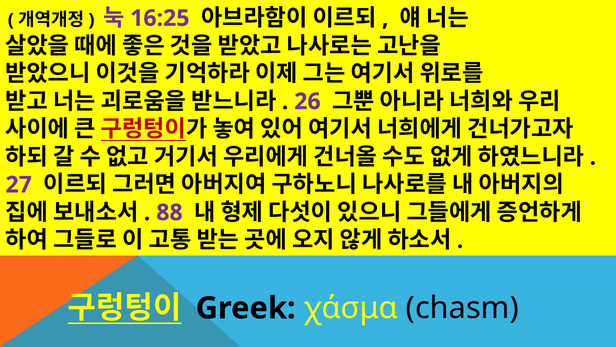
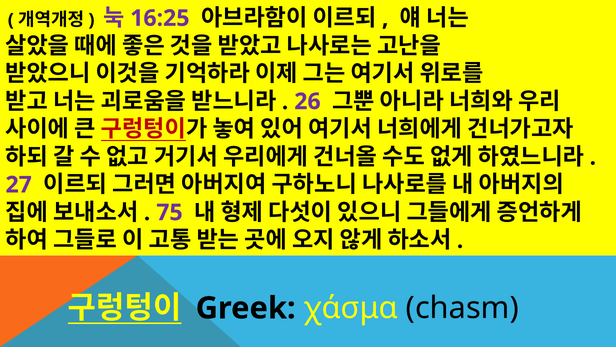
88: 88 -> 75 (169, 212)
